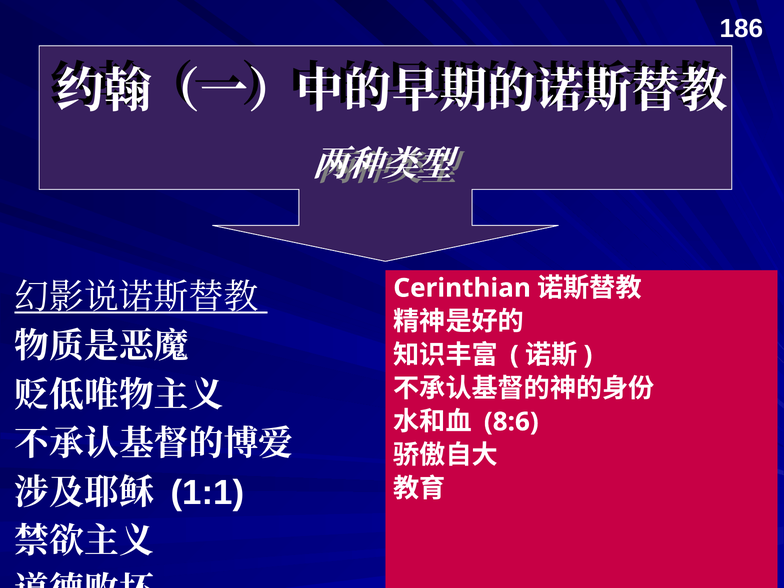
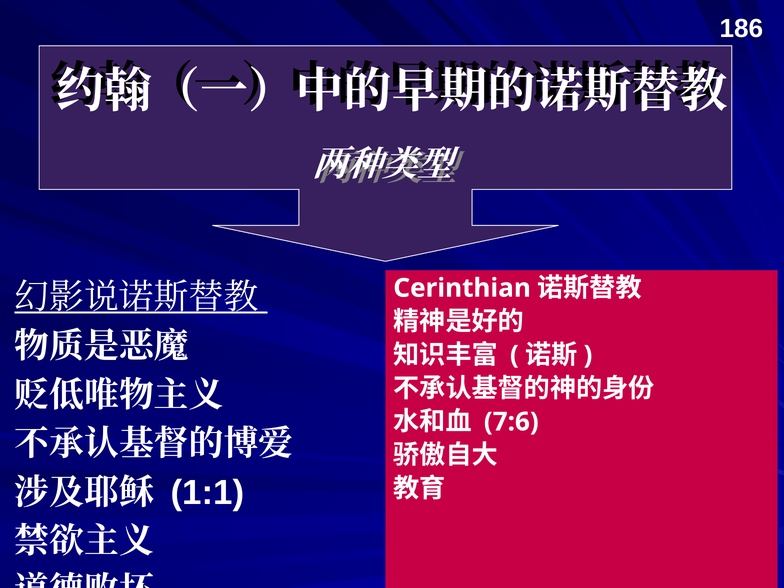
8:6: 8:6 -> 7:6 (511, 422)
